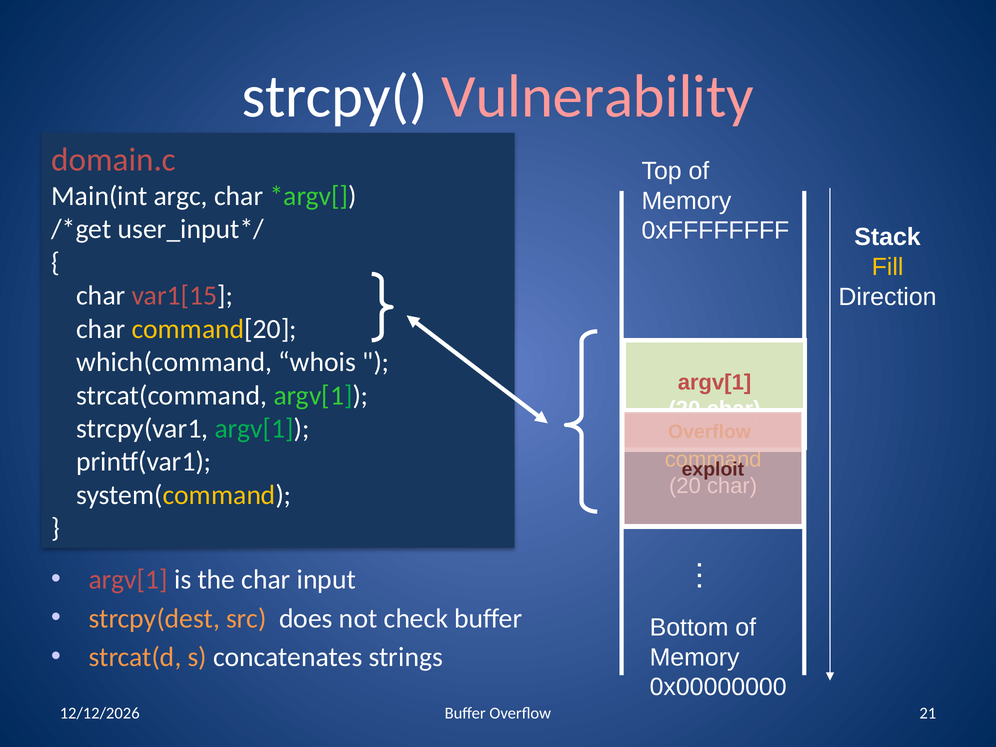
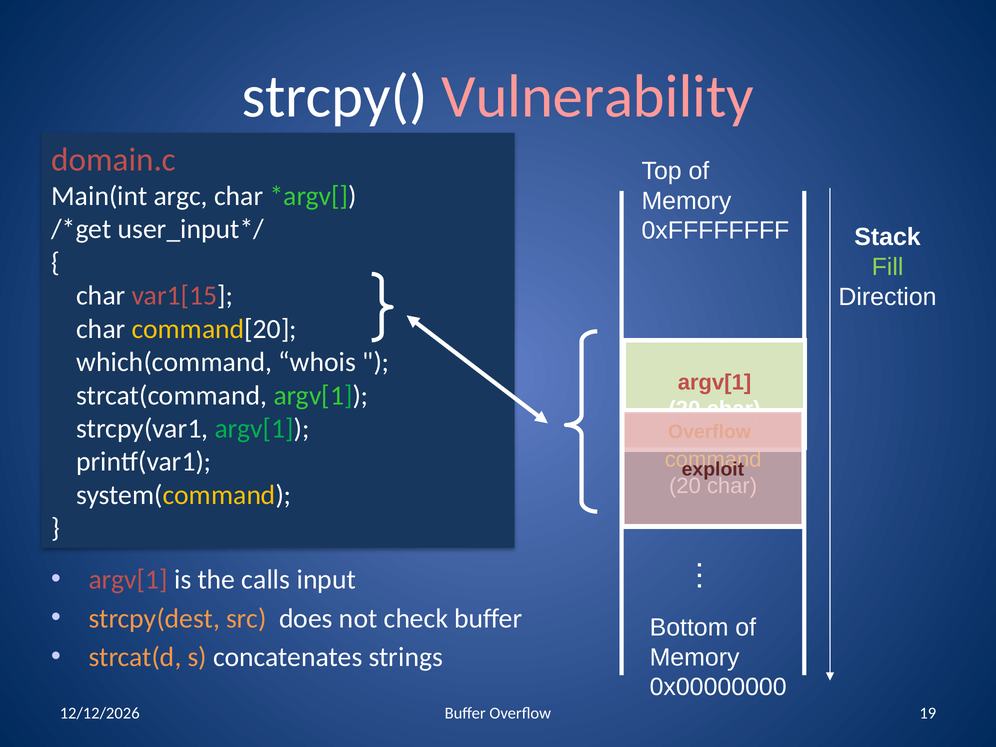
Fill colour: yellow -> light green (888, 267)
the char: char -> calls (266, 580)
21: 21 -> 19 (928, 713)
